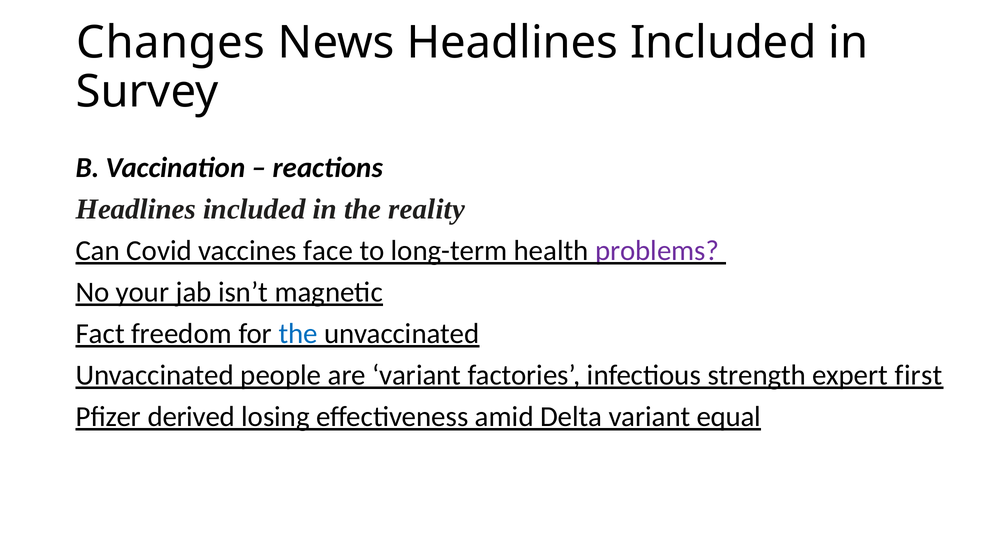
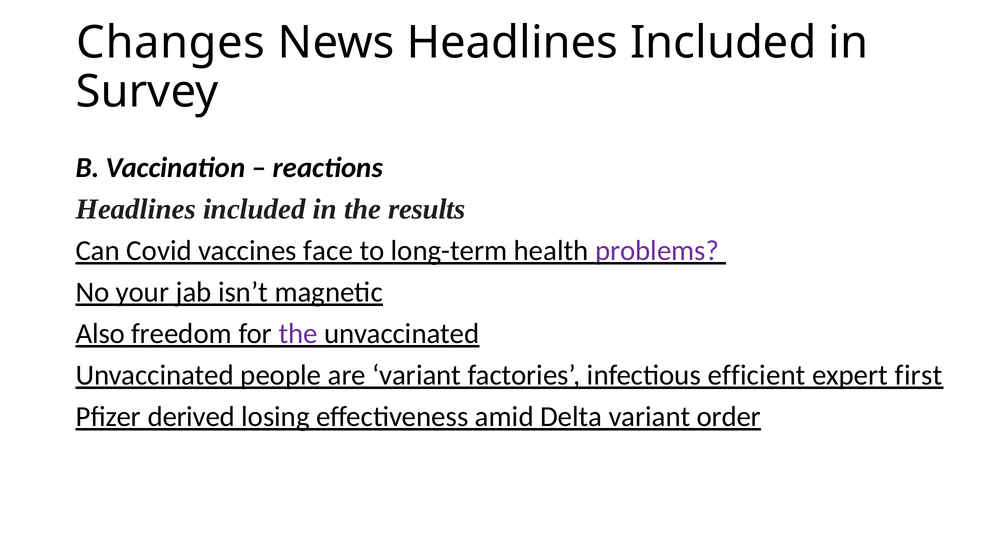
reality: reality -> results (427, 209)
Fact: Fact -> Also (100, 334)
the colour: blue -> purple (298, 334)
strength: strength -> efficient (757, 375)
equal: equal -> order (729, 417)
